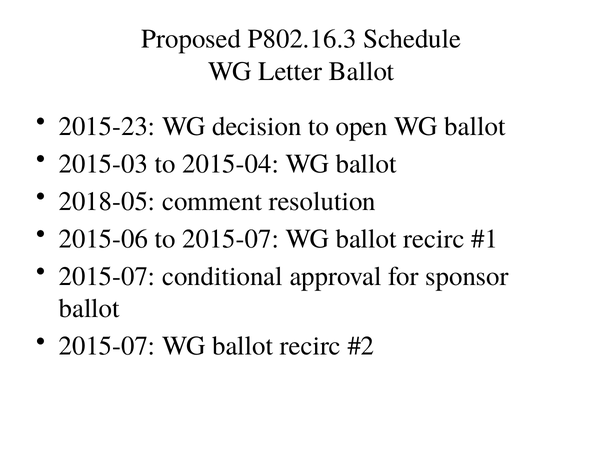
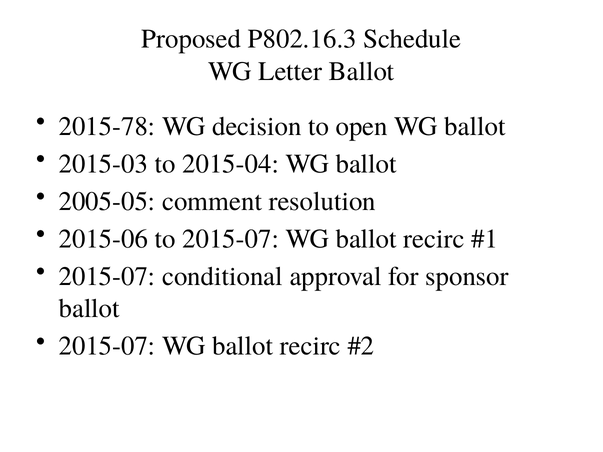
2015-23: 2015-23 -> 2015-78 (107, 126)
2018-05: 2018-05 -> 2005-05 (107, 202)
